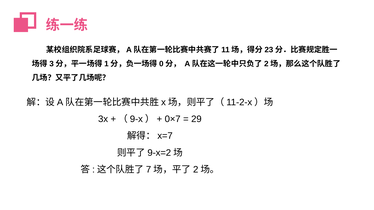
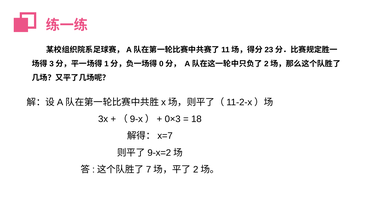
0×7: 0×7 -> 0×3 (173, 119)
29: 29 -> 18 (196, 119)
